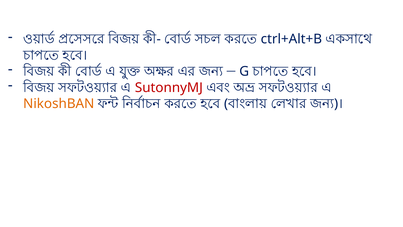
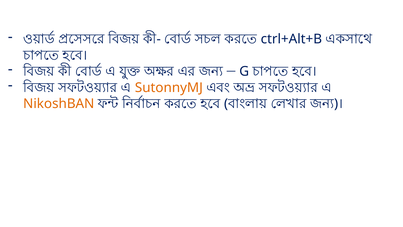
SutonnyMJ colour: red -> orange (169, 87)
